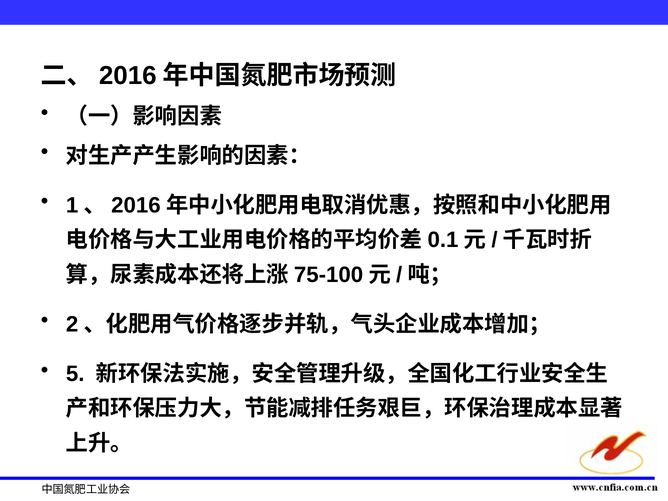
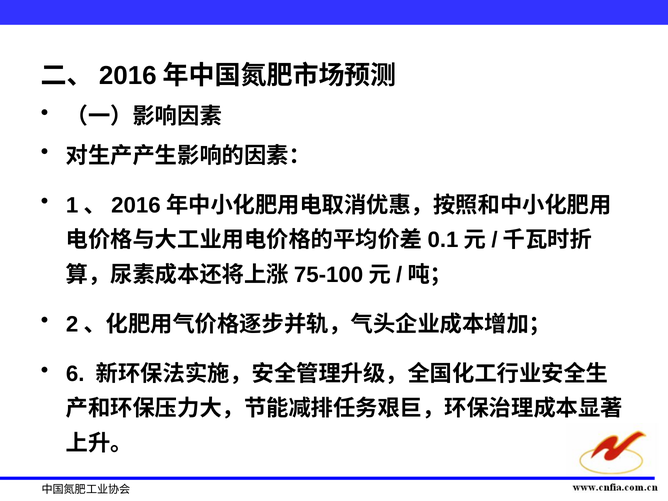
5: 5 -> 6 (75, 374)
